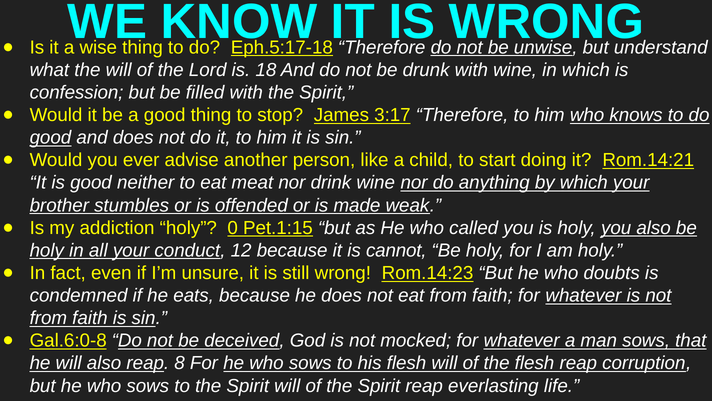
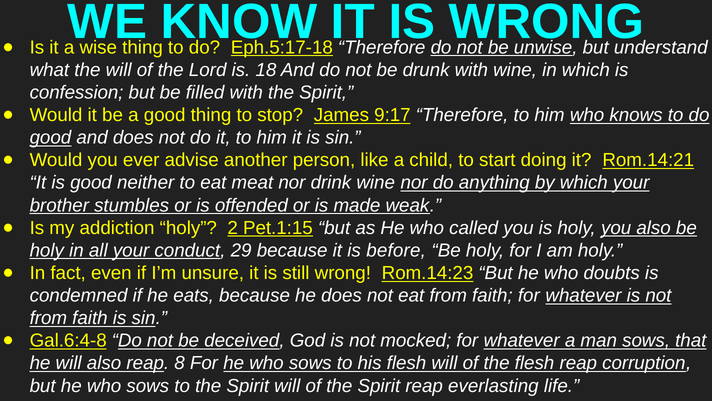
3:17: 3:17 -> 9:17 (392, 115)
0: 0 -> 2 (233, 228)
12: 12 -> 29 (241, 250)
cannot: cannot -> before (396, 250)
Gal.6:0-8: Gal.6:0-8 -> Gal.6:4-8 (68, 340)
